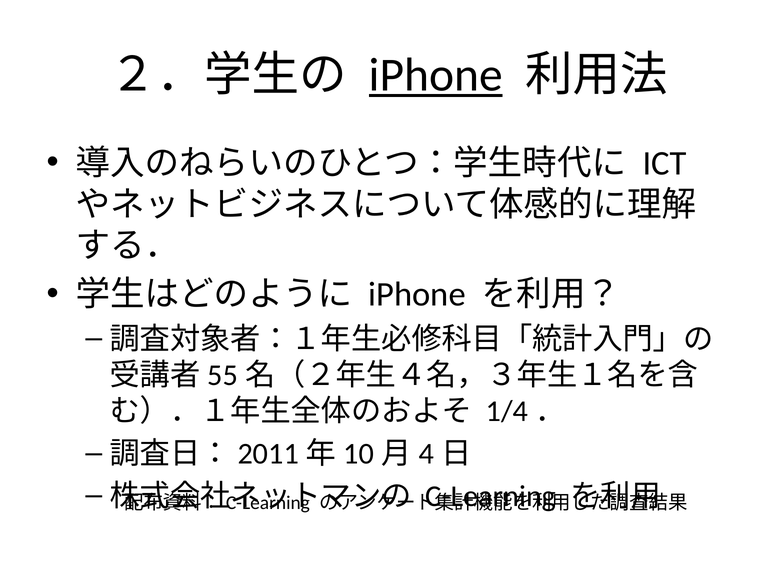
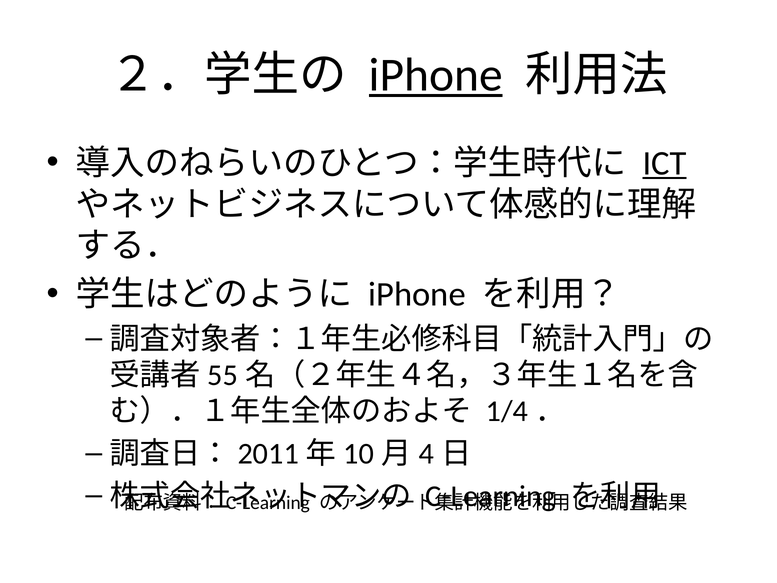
ICT underline: none -> present (665, 163)
